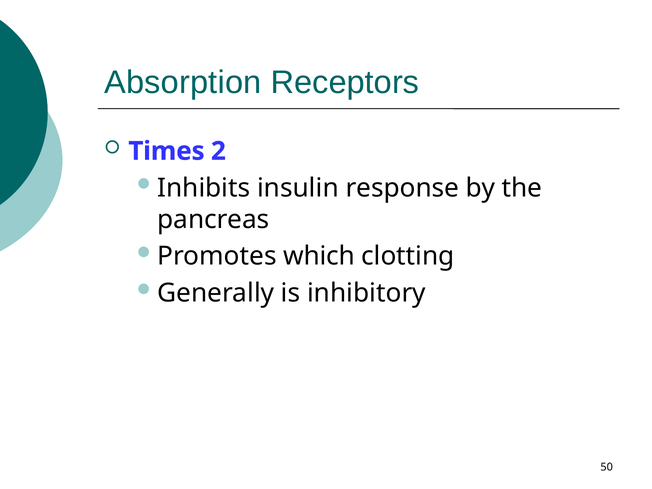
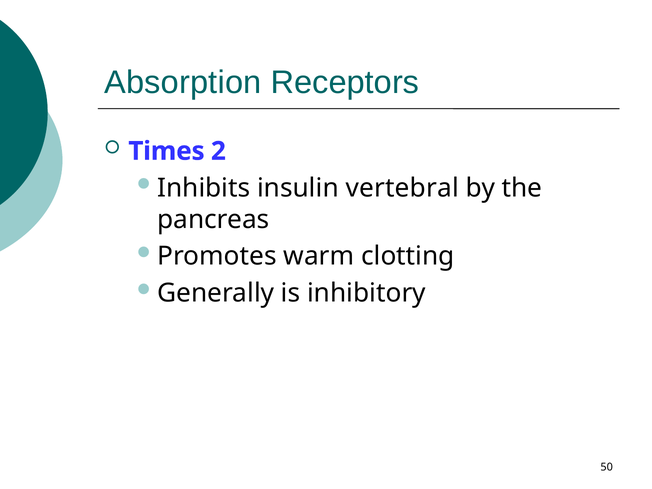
response: response -> vertebral (402, 188)
which: which -> warm (319, 256)
